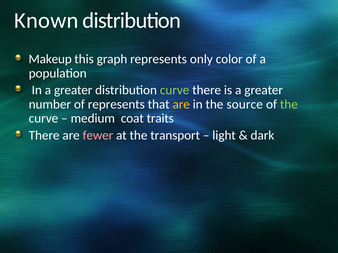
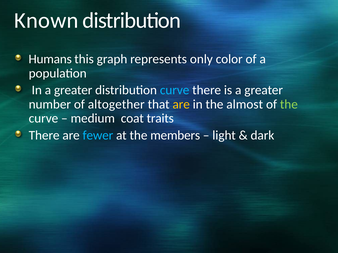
Makeup: Makeup -> Humans (50, 59)
curve colour: light green -> light blue (175, 90)
of represents: represents -> altogether (116, 104)
source: source -> almost (245, 104)
fewer colour: pink -> light blue (98, 135)
transport: transport -> members (175, 135)
